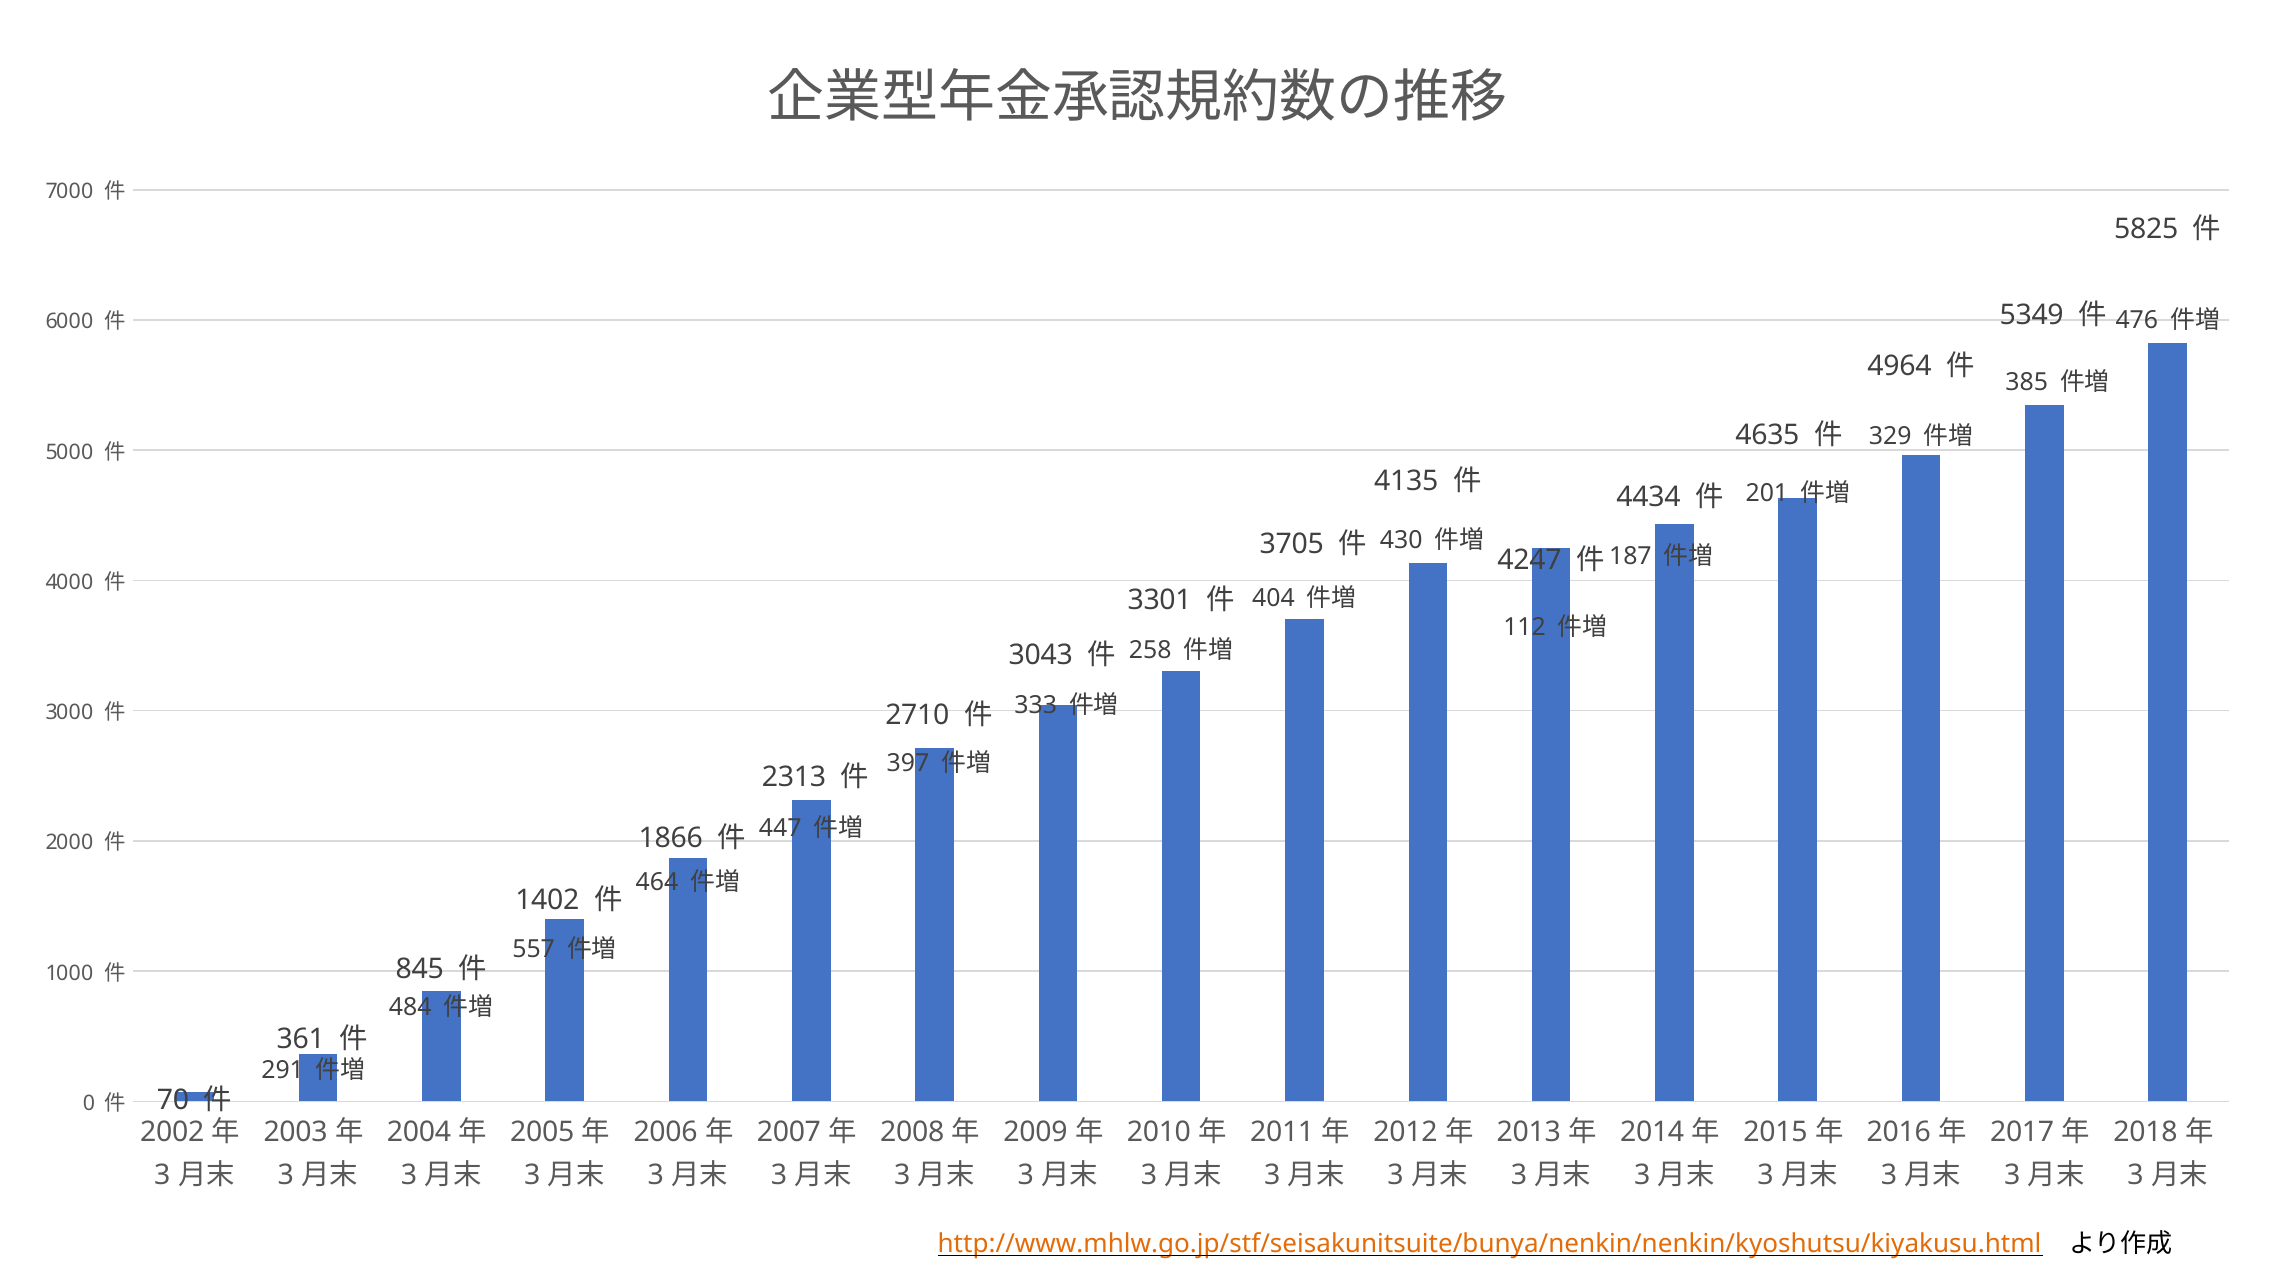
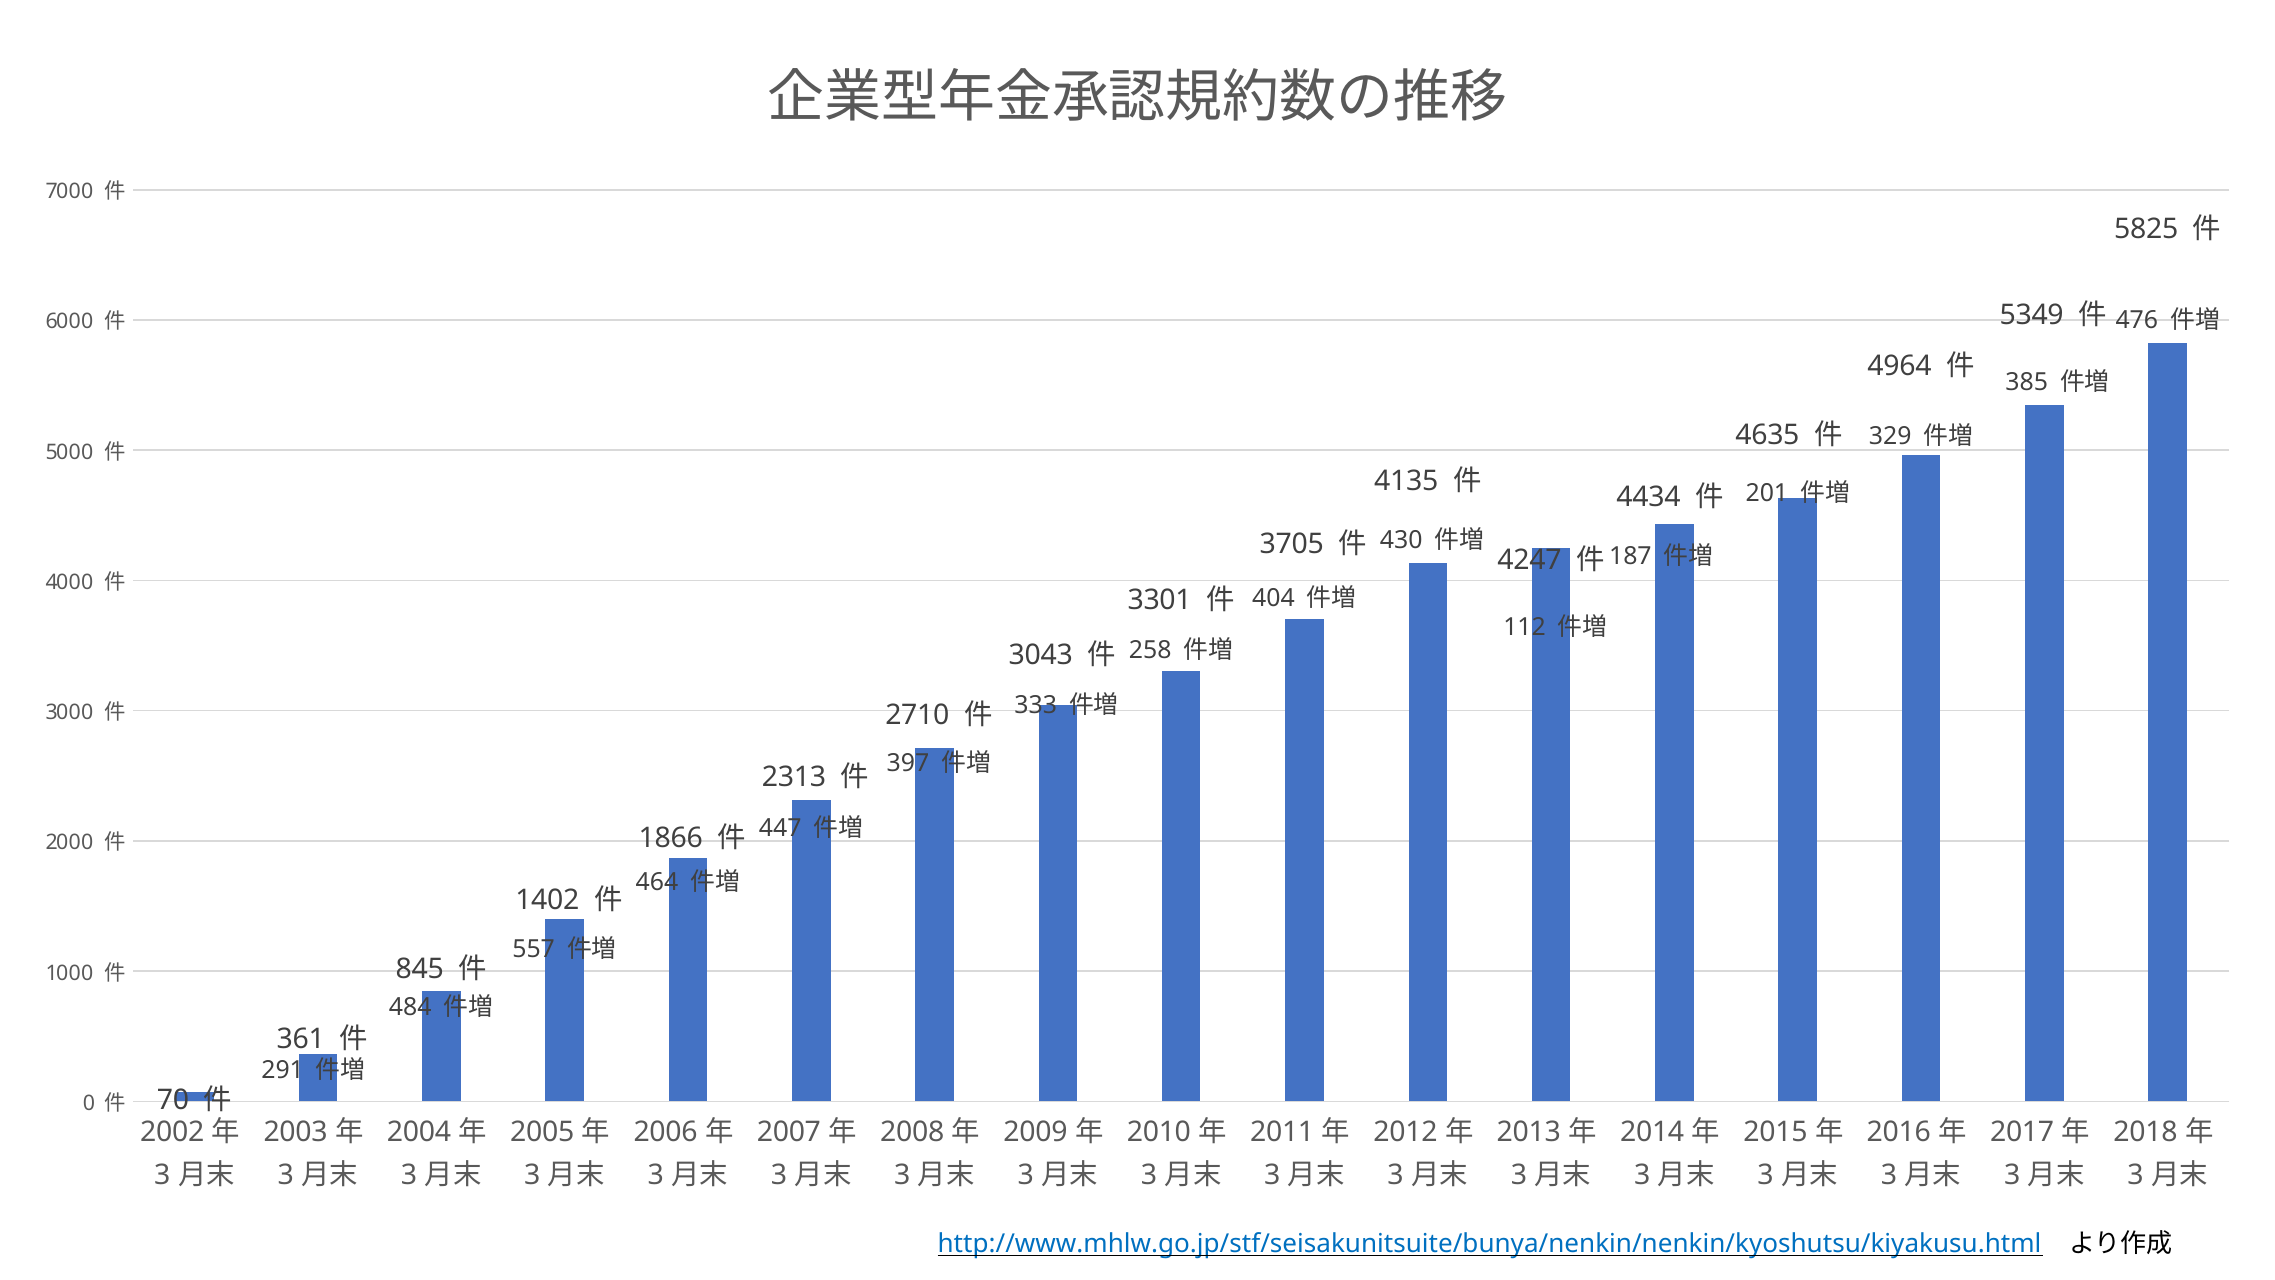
http://www.mhlw.go.jp/stf/seisakunitsuite/bunya/nenkin/nenkin/kyoshutsu/kiyakusu.html colour: orange -> blue (1490, 1244)
